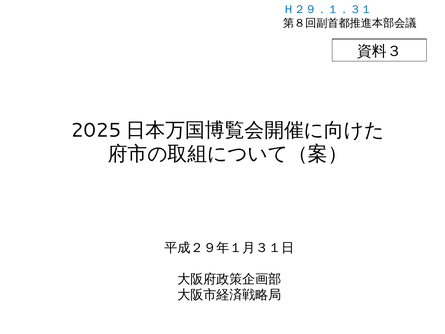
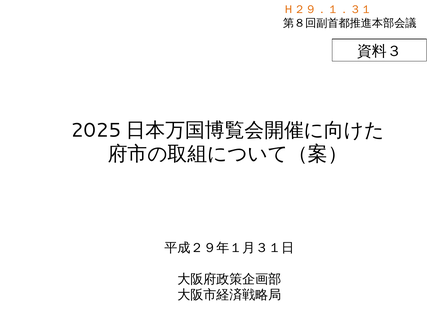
Ｈ２９．１．３１ colour: blue -> orange (327, 10)
